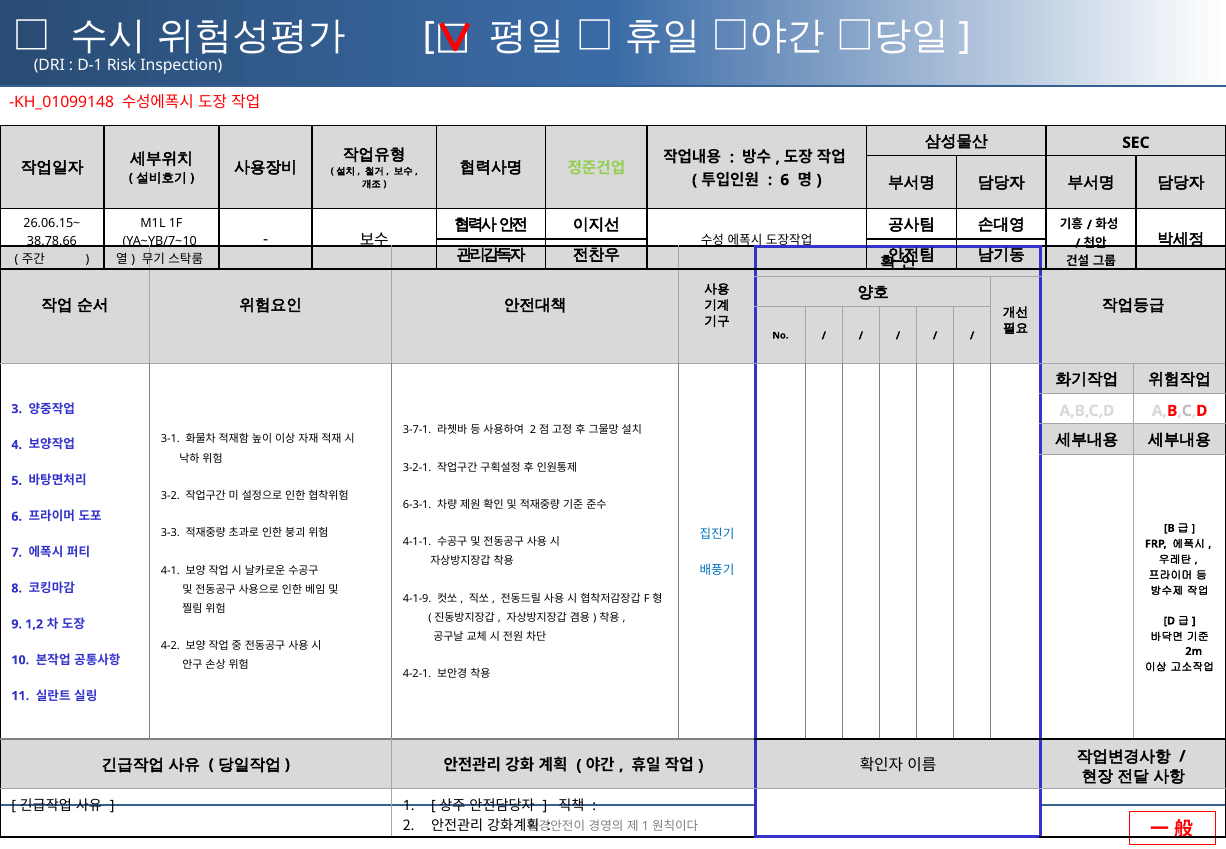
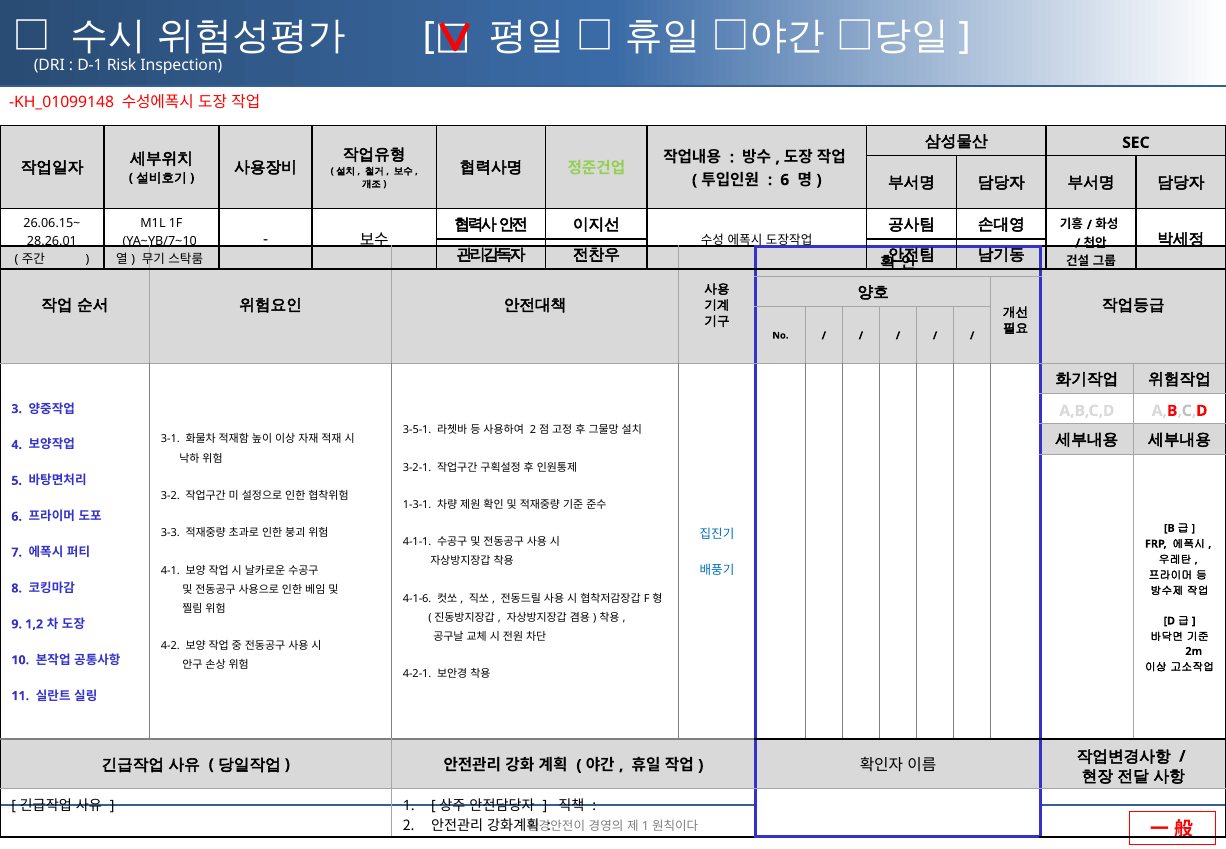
38.78.66: 38.78.66 -> 28.26.01 (52, 241)
3-7-1: 3-7-1 -> 3-5-1 (417, 430)
6-3-1: 6-3-1 -> 1-3-1 (417, 505)
4-1-9: 4-1-9 -> 4-1-6 (417, 599)
